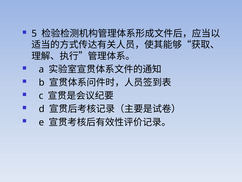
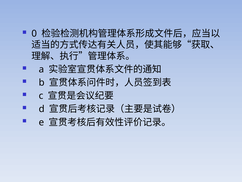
5: 5 -> 0 (34, 33)
